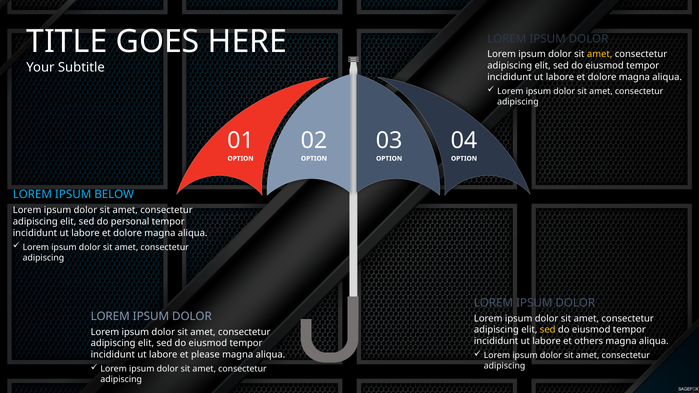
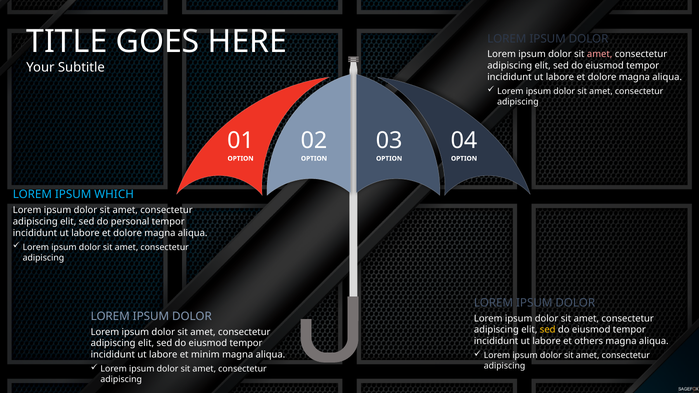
amet colour: yellow -> pink (600, 54)
BELOW: BELOW -> WHICH (114, 195)
please: please -> minim (205, 355)
